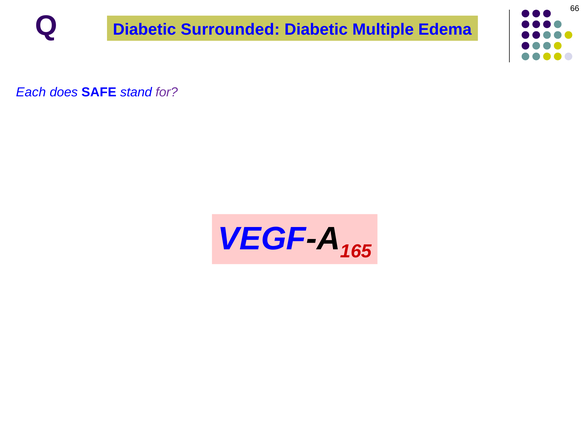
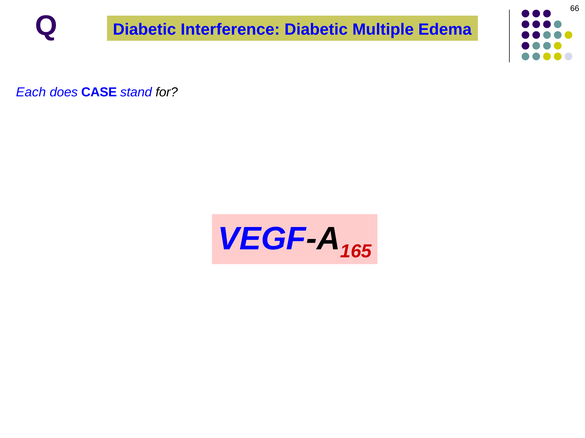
Surrounded: Surrounded -> Interference (230, 29)
SAFE: SAFE -> CASE (99, 92)
for colour: purple -> black (167, 92)
